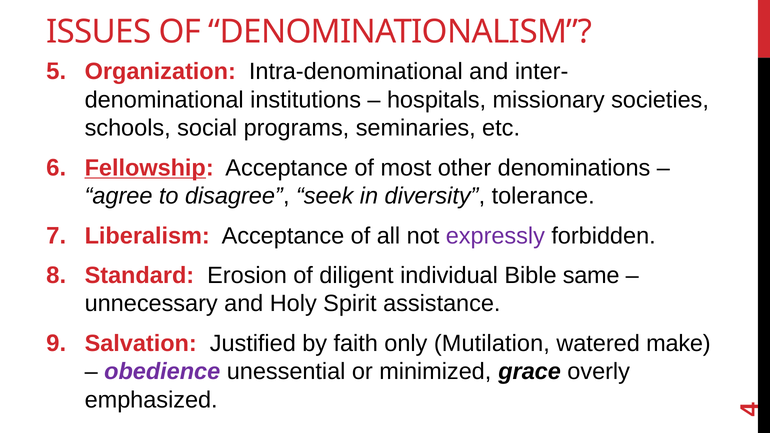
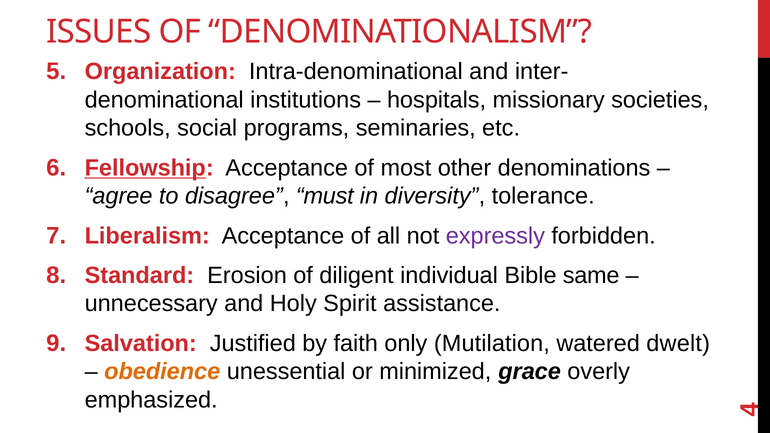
seek: seek -> must (325, 196)
make: make -> dwelt (678, 344)
obedience colour: purple -> orange (162, 372)
